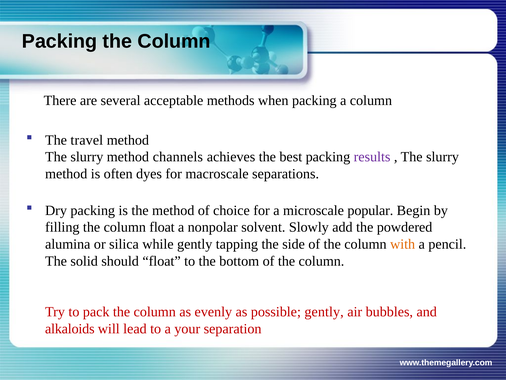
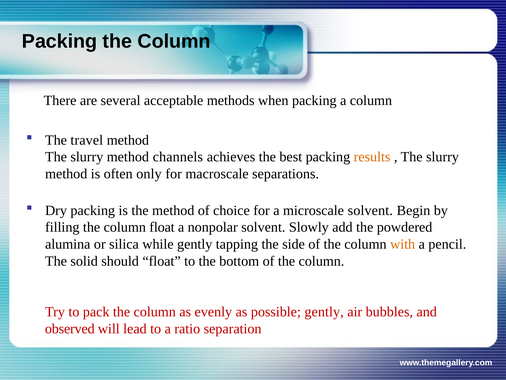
results colour: purple -> orange (372, 157)
dyes: dyes -> only (149, 174)
microscale popular: popular -> solvent (370, 210)
alkaloids: alkaloids -> observed (70, 328)
your: your -> ratio (187, 328)
